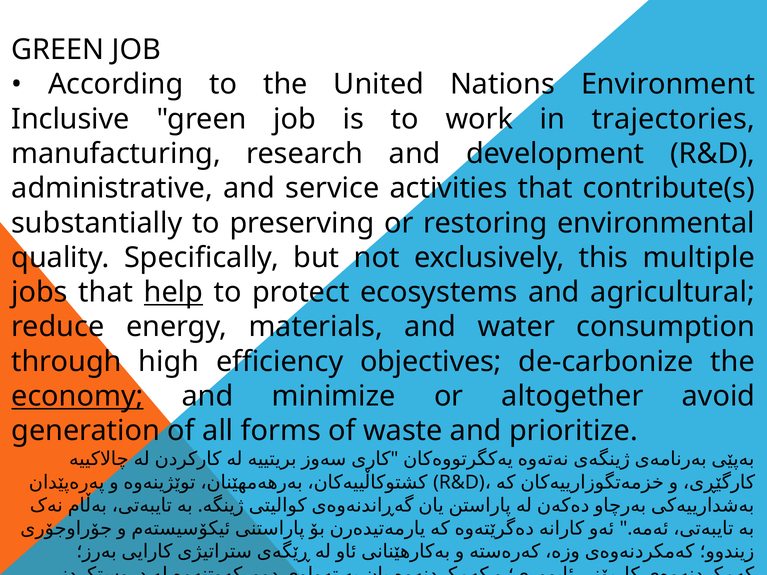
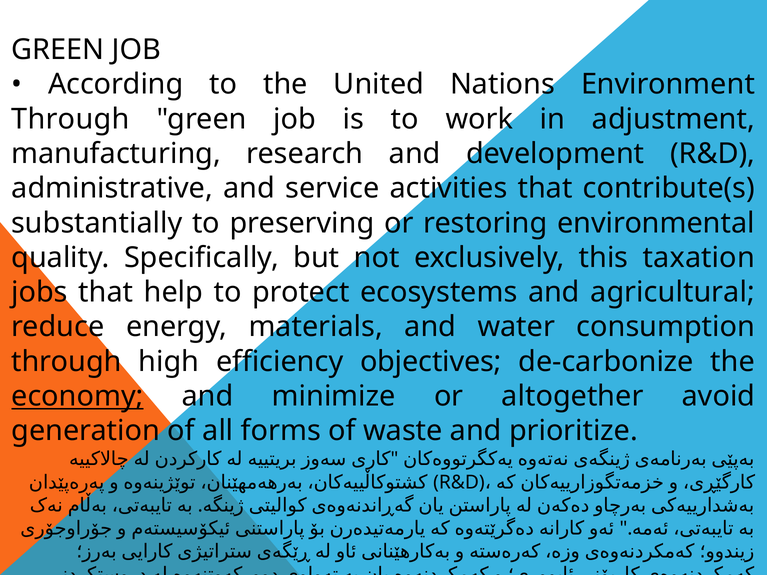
Inclusive: Inclusive -> Through (70, 119)
trajectories: trajectories -> adjustment (673, 119)
multiple: multiple -> taxation (699, 258)
help underline: present -> none (173, 292)
